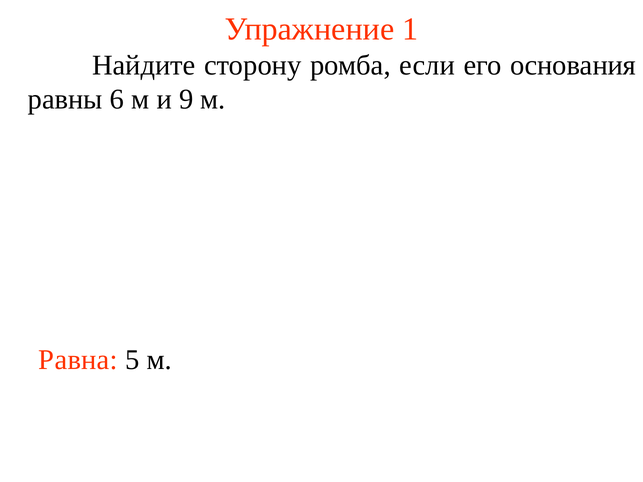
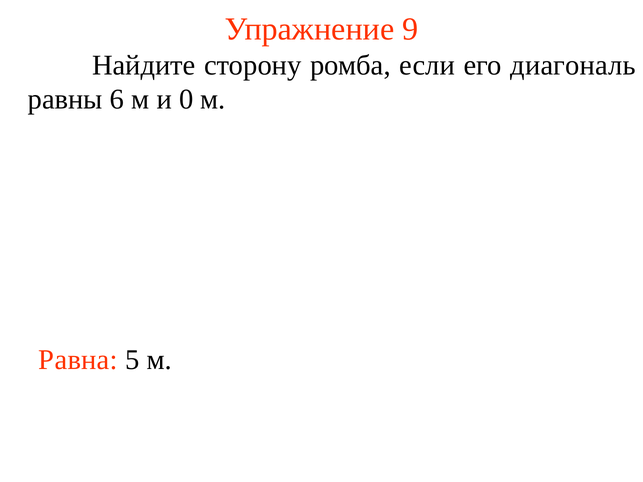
1: 1 -> 9 (410, 29)
основания: основания -> диагональ (573, 65)
9: 9 -> 0 (186, 99)
